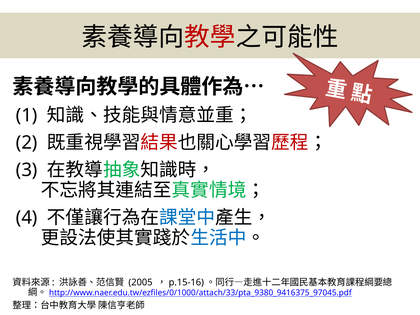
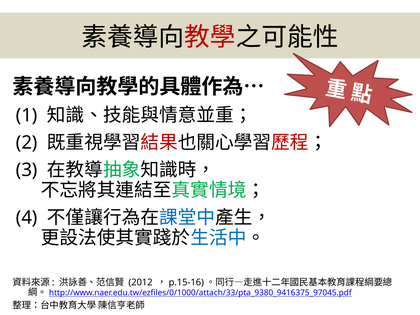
2005: 2005 -> 2012 (141, 282)
